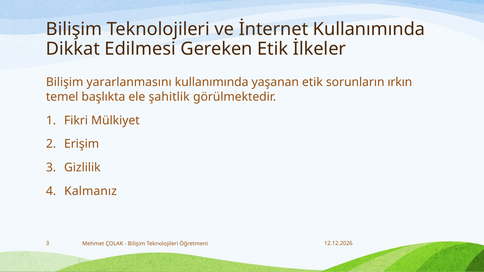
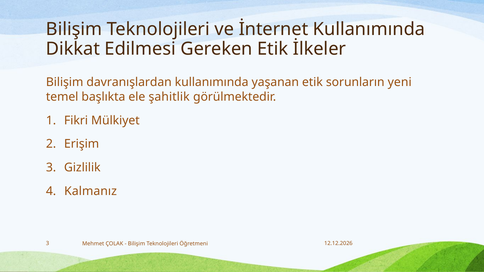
yararlanmasını: yararlanmasını -> davranışlardan (129, 82)
ırkın: ırkın -> yeni (400, 82)
